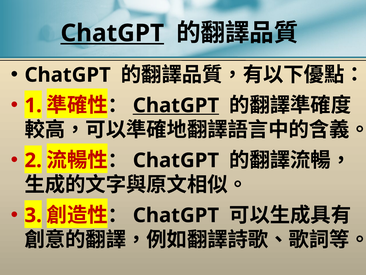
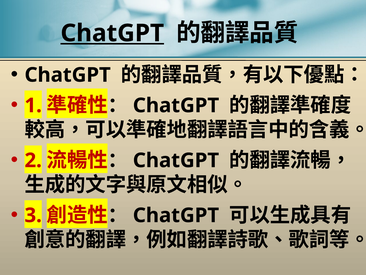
ChatGPT underline: present -> none (176, 105)
